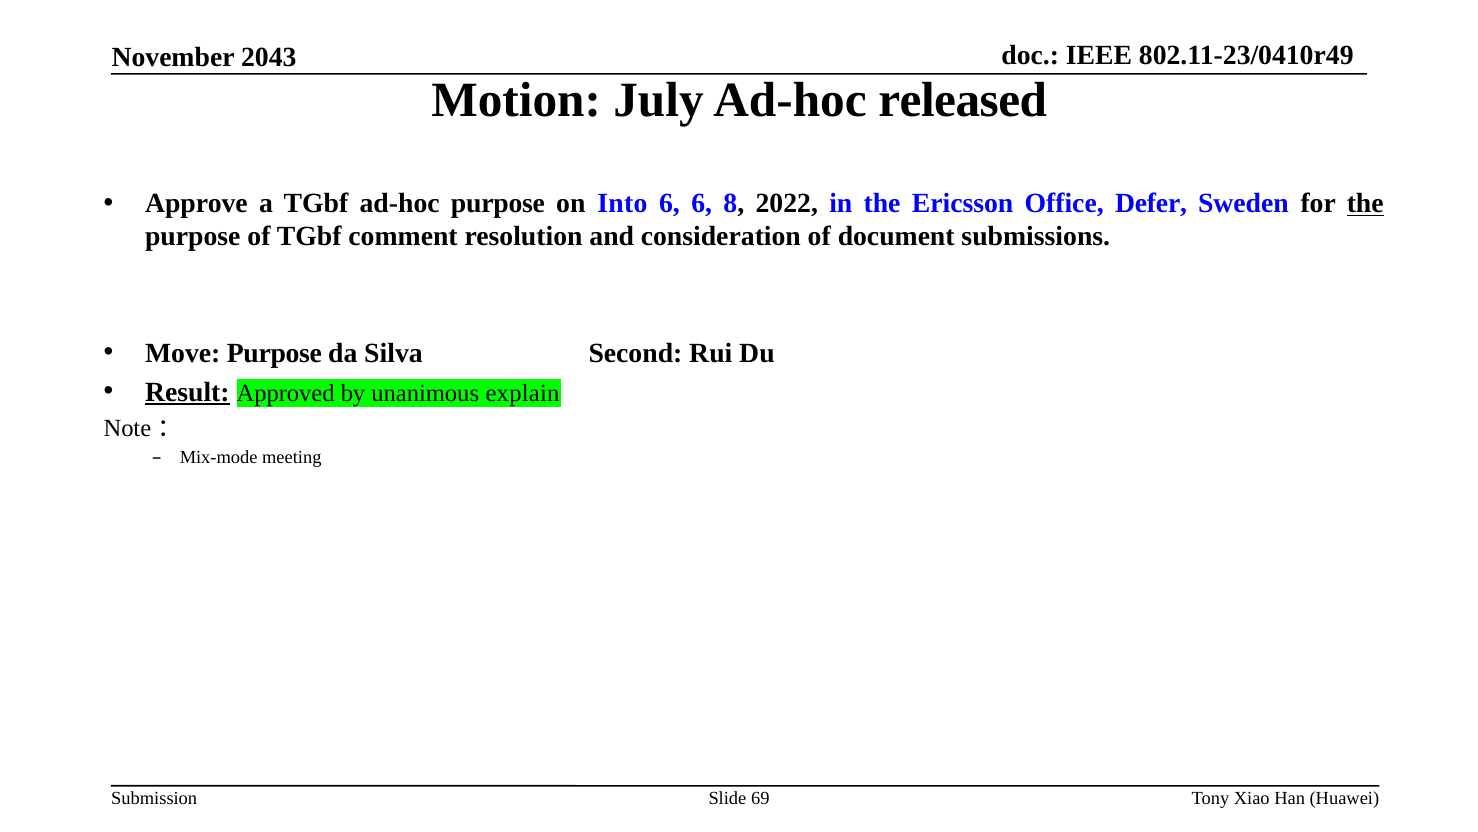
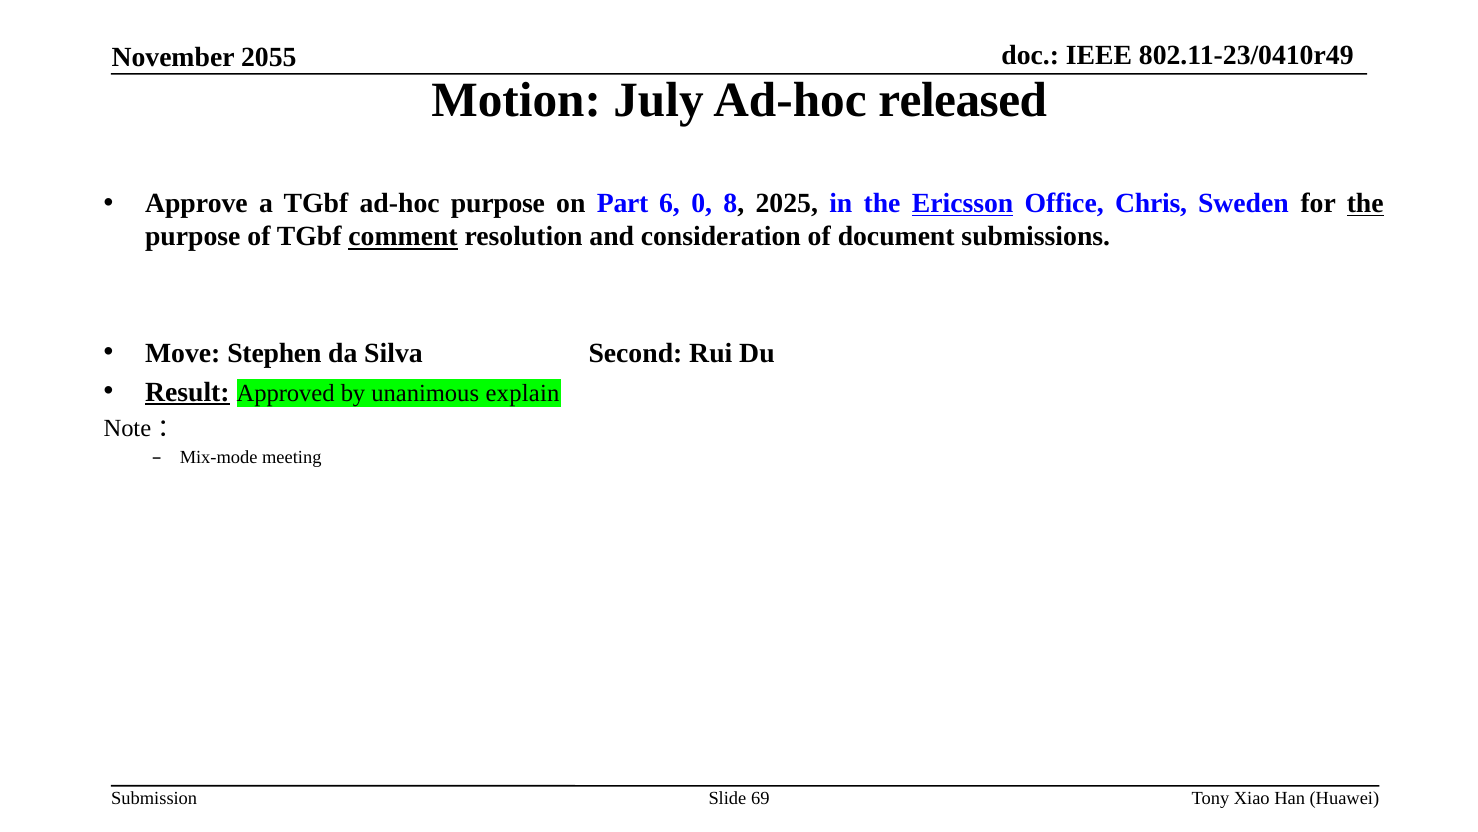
2043: 2043 -> 2055 (269, 57)
Into: Into -> Part (623, 203)
6 6: 6 -> 0 (702, 203)
2022: 2022 -> 2025 (787, 203)
Ericsson underline: none -> present (963, 203)
Defer: Defer -> Chris (1151, 203)
comment underline: none -> present (403, 237)
Move Purpose: Purpose -> Stephen (274, 353)
